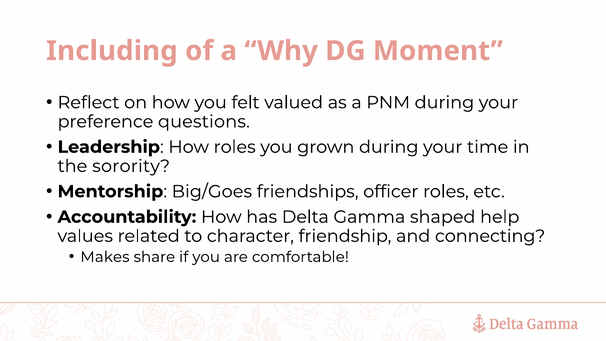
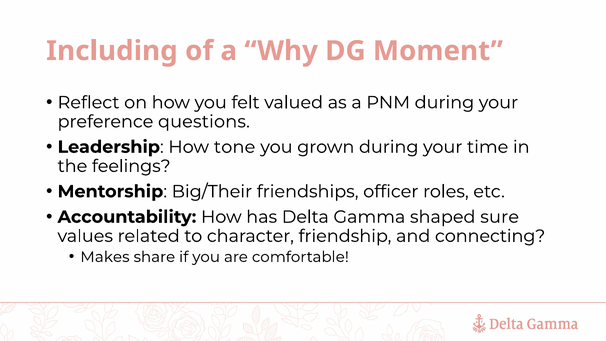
How roles: roles -> tone (235, 147)
sorority: sorority -> feelings (131, 166)
Big/Goes: Big/Goes -> Big/Their (212, 191)
help: help -> sure (500, 217)
